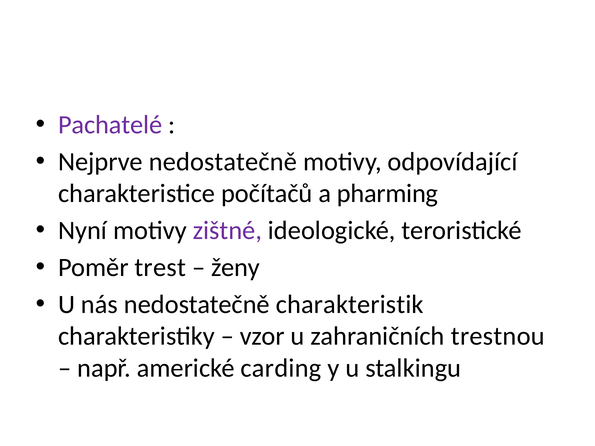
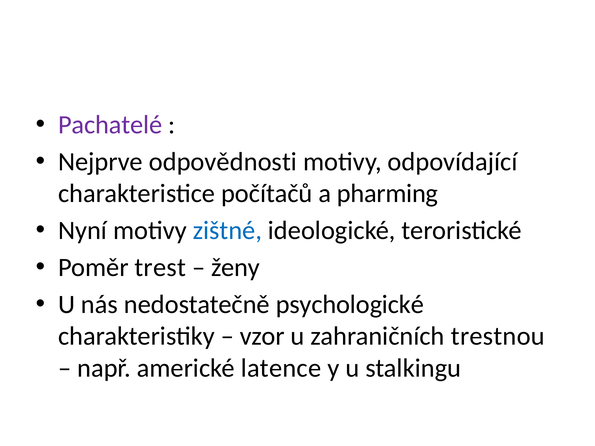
Nejprve nedostatečně: nedostatečně -> odpovědnosti (223, 162)
zištné colour: purple -> blue (227, 231)
charakteristik: charakteristik -> psychologické (350, 305)
carding: carding -> latence (281, 368)
